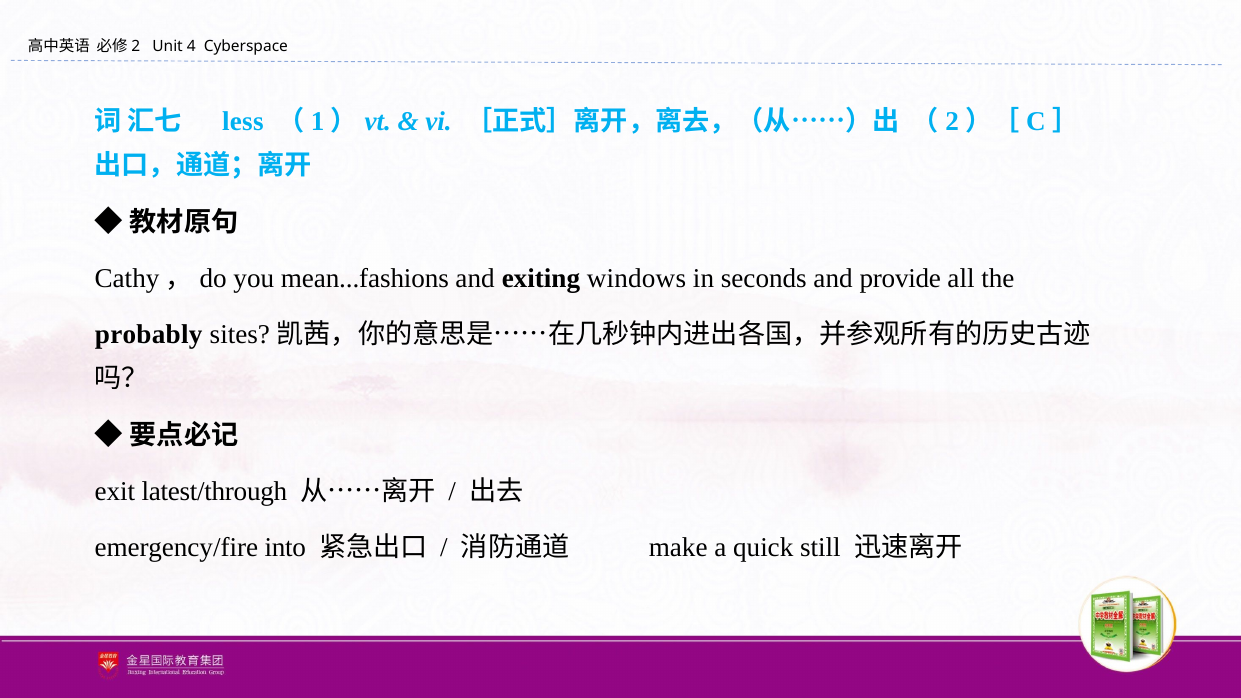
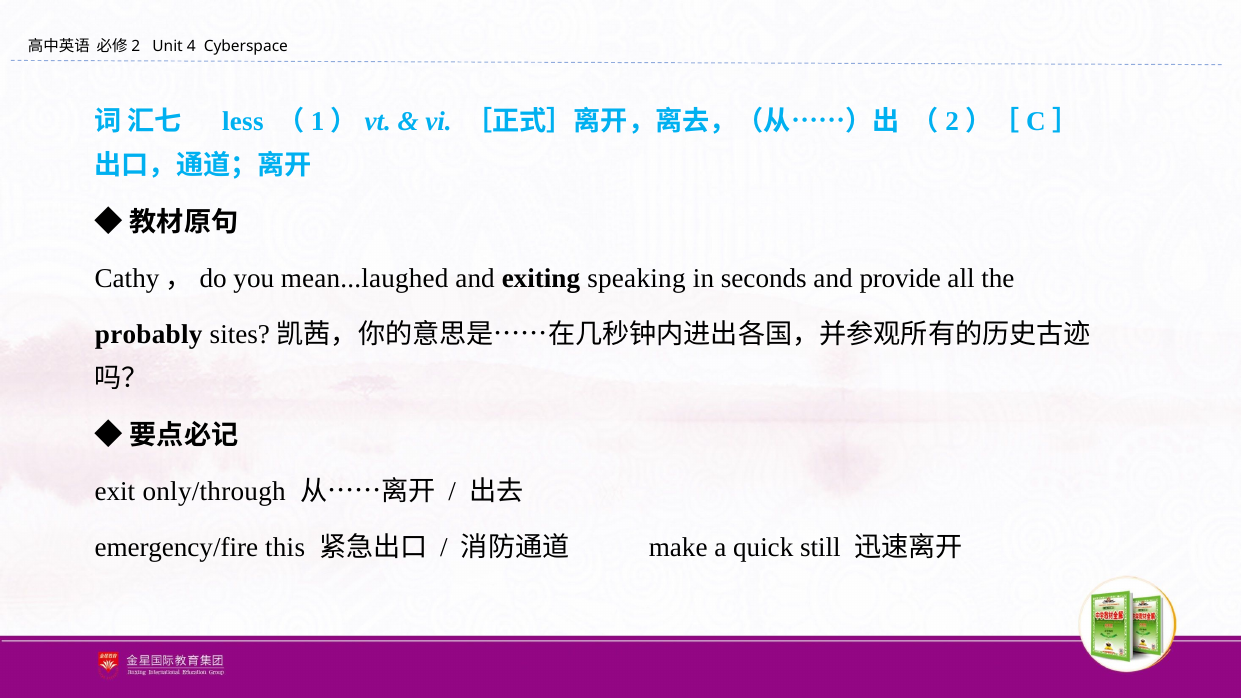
mean...fashions: mean...fashions -> mean...laughed (365, 279)
windows: windows -> speaking (636, 279)
latest/through: latest/through -> only/through (214, 492)
into: into -> this (285, 547)
